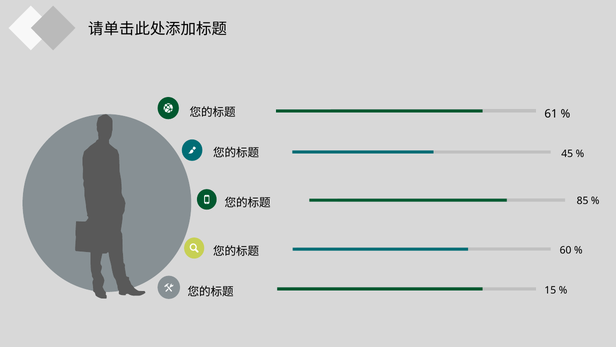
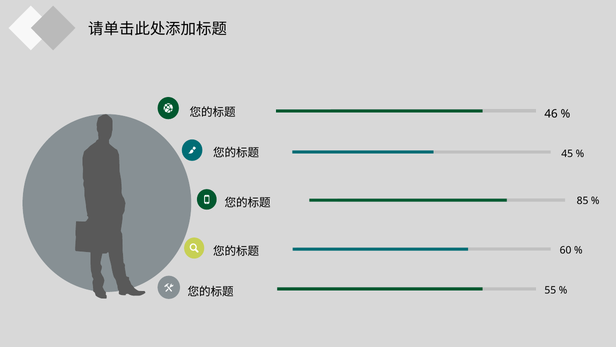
61: 61 -> 46 (551, 114)
15: 15 -> 55 (550, 290)
